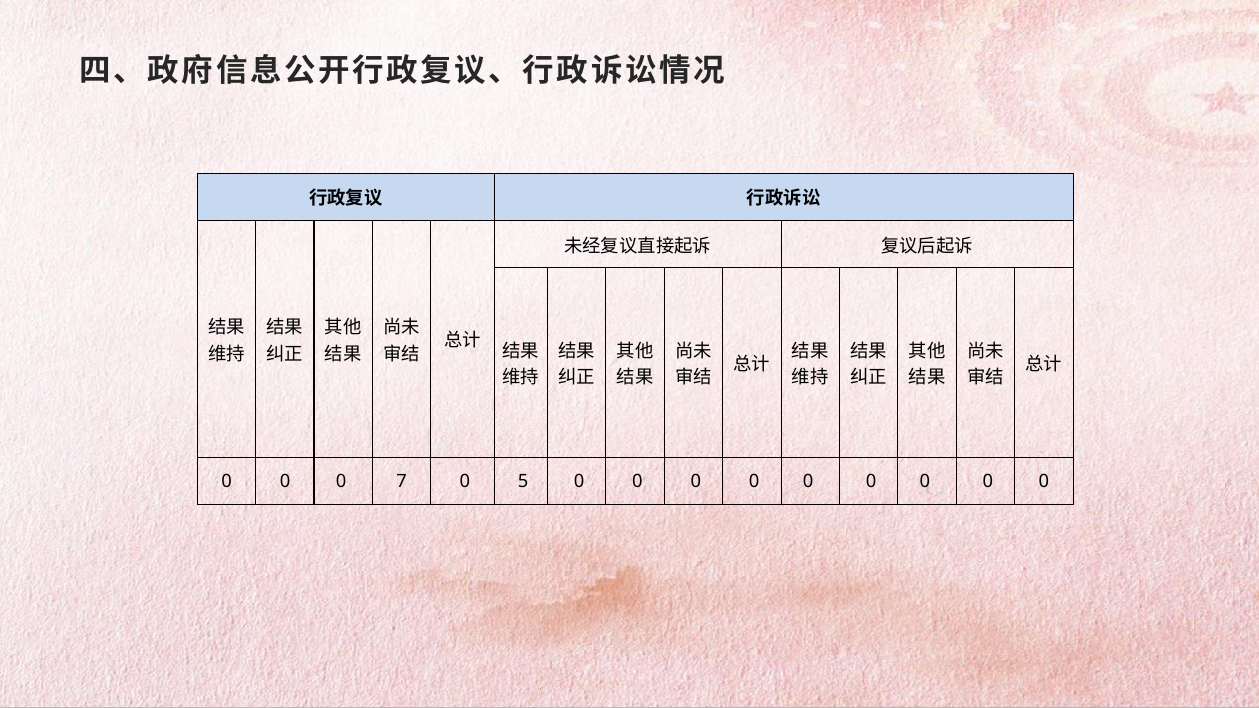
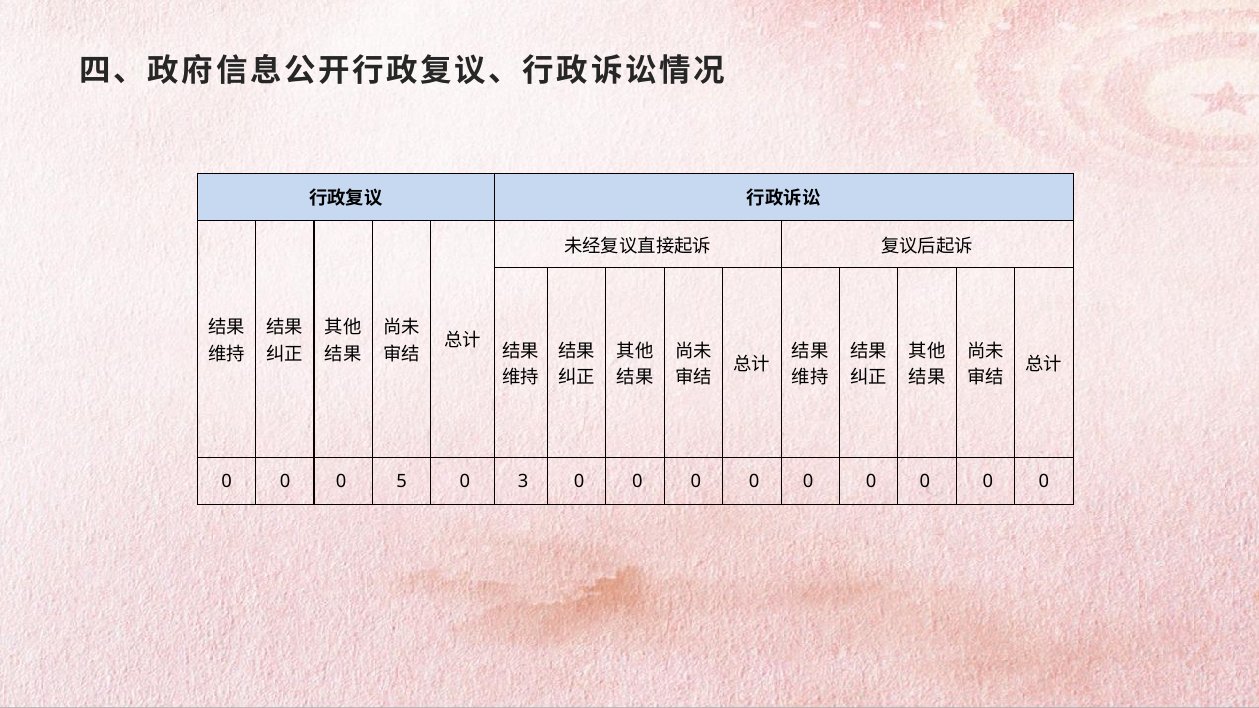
7: 7 -> 5 (402, 482)
5: 5 -> 3 (523, 482)
